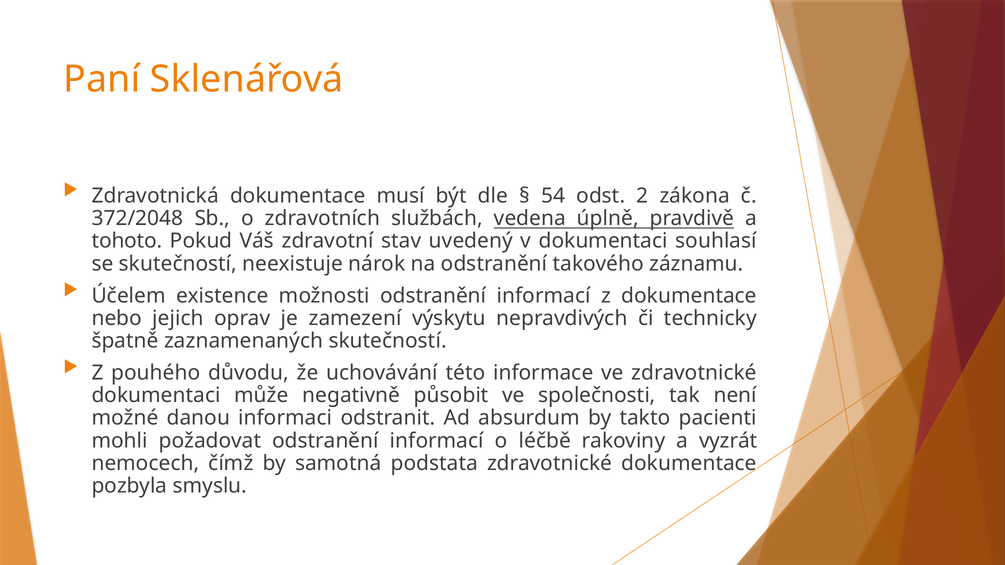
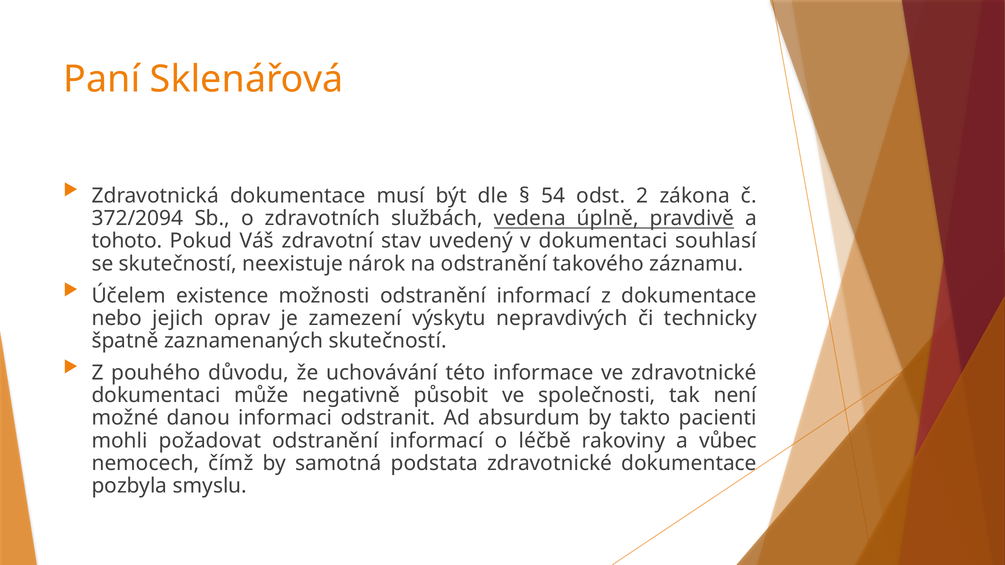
372/2048: 372/2048 -> 372/2094 (138, 219)
vyzrát: vyzrát -> vůbec (728, 441)
